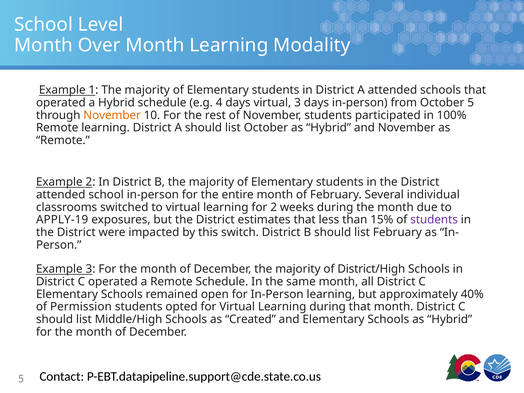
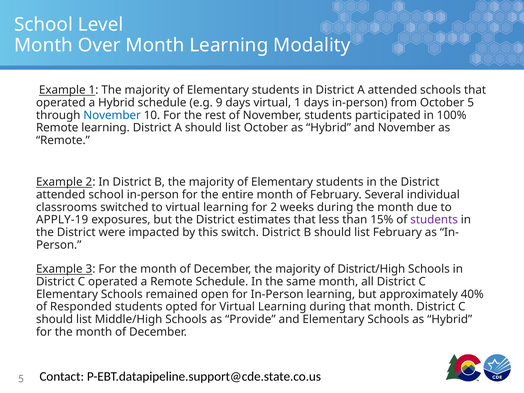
4: 4 -> 9 (219, 103)
virtual 3: 3 -> 1 (298, 103)
November colour: orange -> blue (112, 115)
Permission: Permission -> Responded (81, 307)
Created: Created -> Provide (250, 319)
